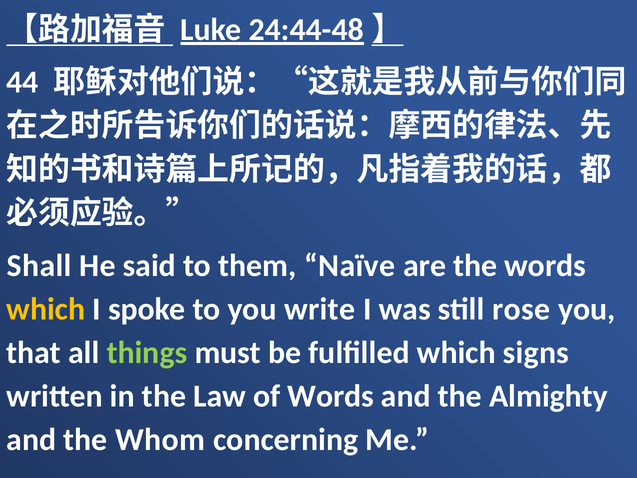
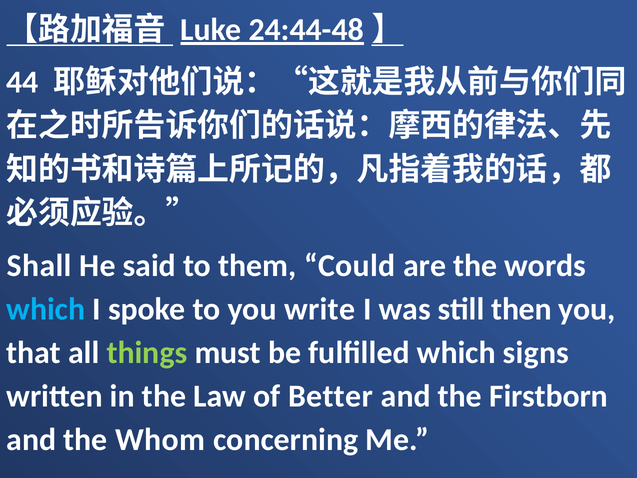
Naïve: Naïve -> Could (350, 265)
which colour: yellow -> light blue (46, 309)
rose: rose -> then (522, 309)
of Words: Words -> Better (330, 396)
Almighty: Almighty -> Firstborn (549, 396)
